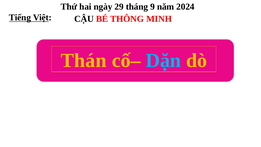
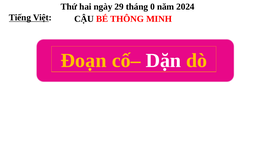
9: 9 -> 0 (153, 7)
Thán: Thán -> Đoạn (84, 60)
Dặn colour: light blue -> white (163, 60)
